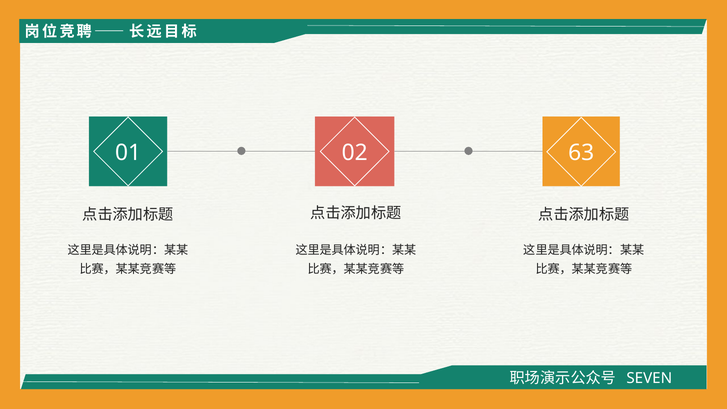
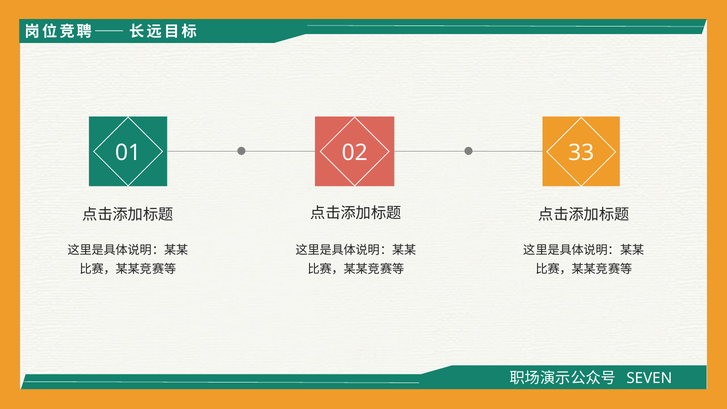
63: 63 -> 33 (581, 153)
